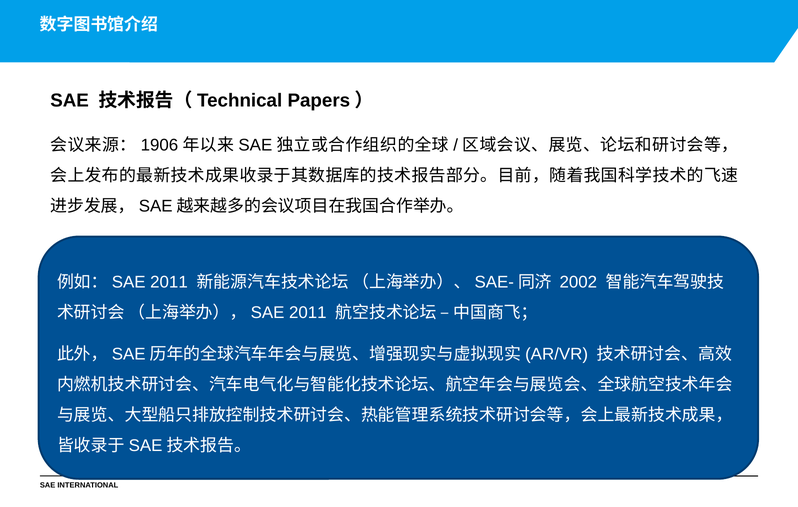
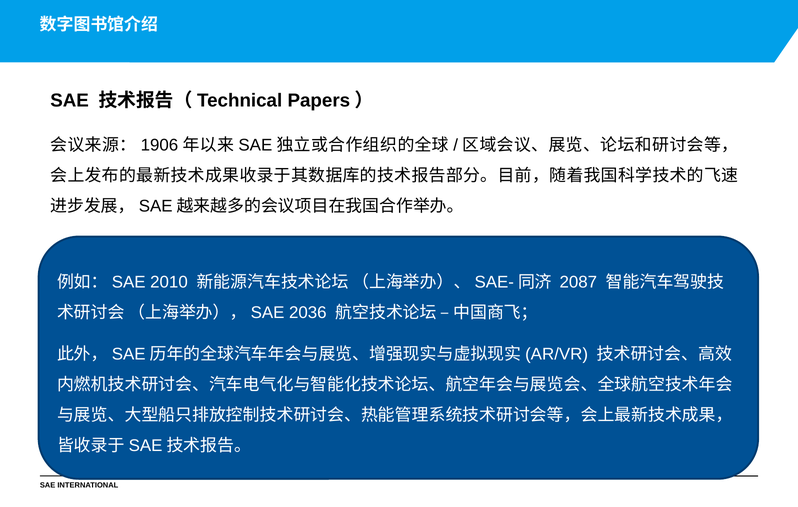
2011: 2011 -> 2010 (169, 282)
2002: 2002 -> 2087 (578, 282)
2011: 2011 -> 2036 (308, 312)
